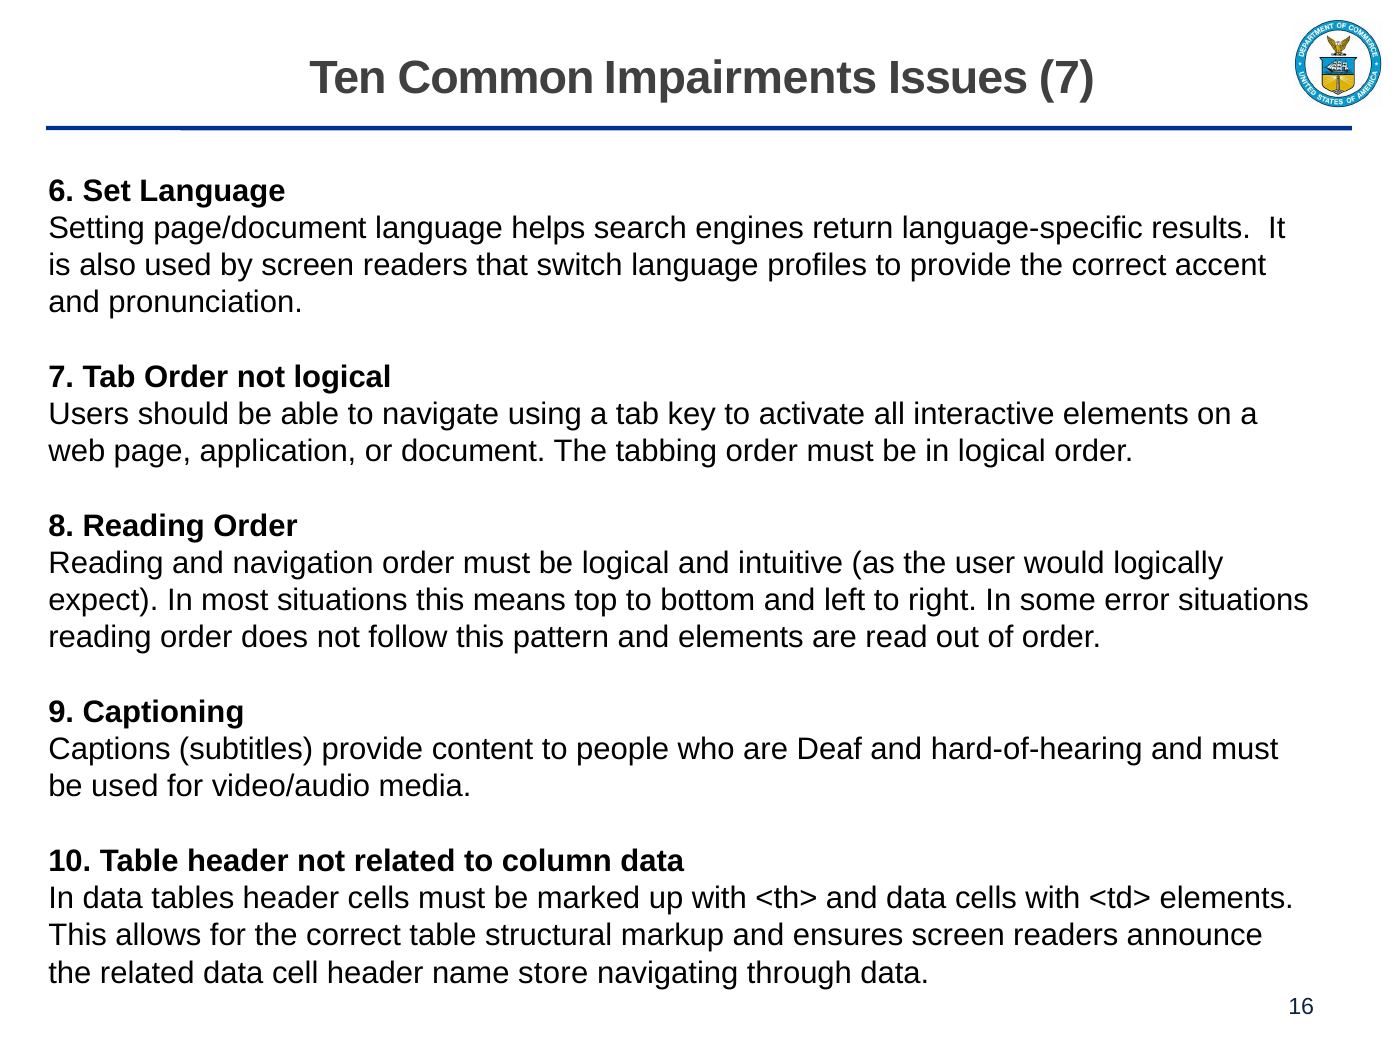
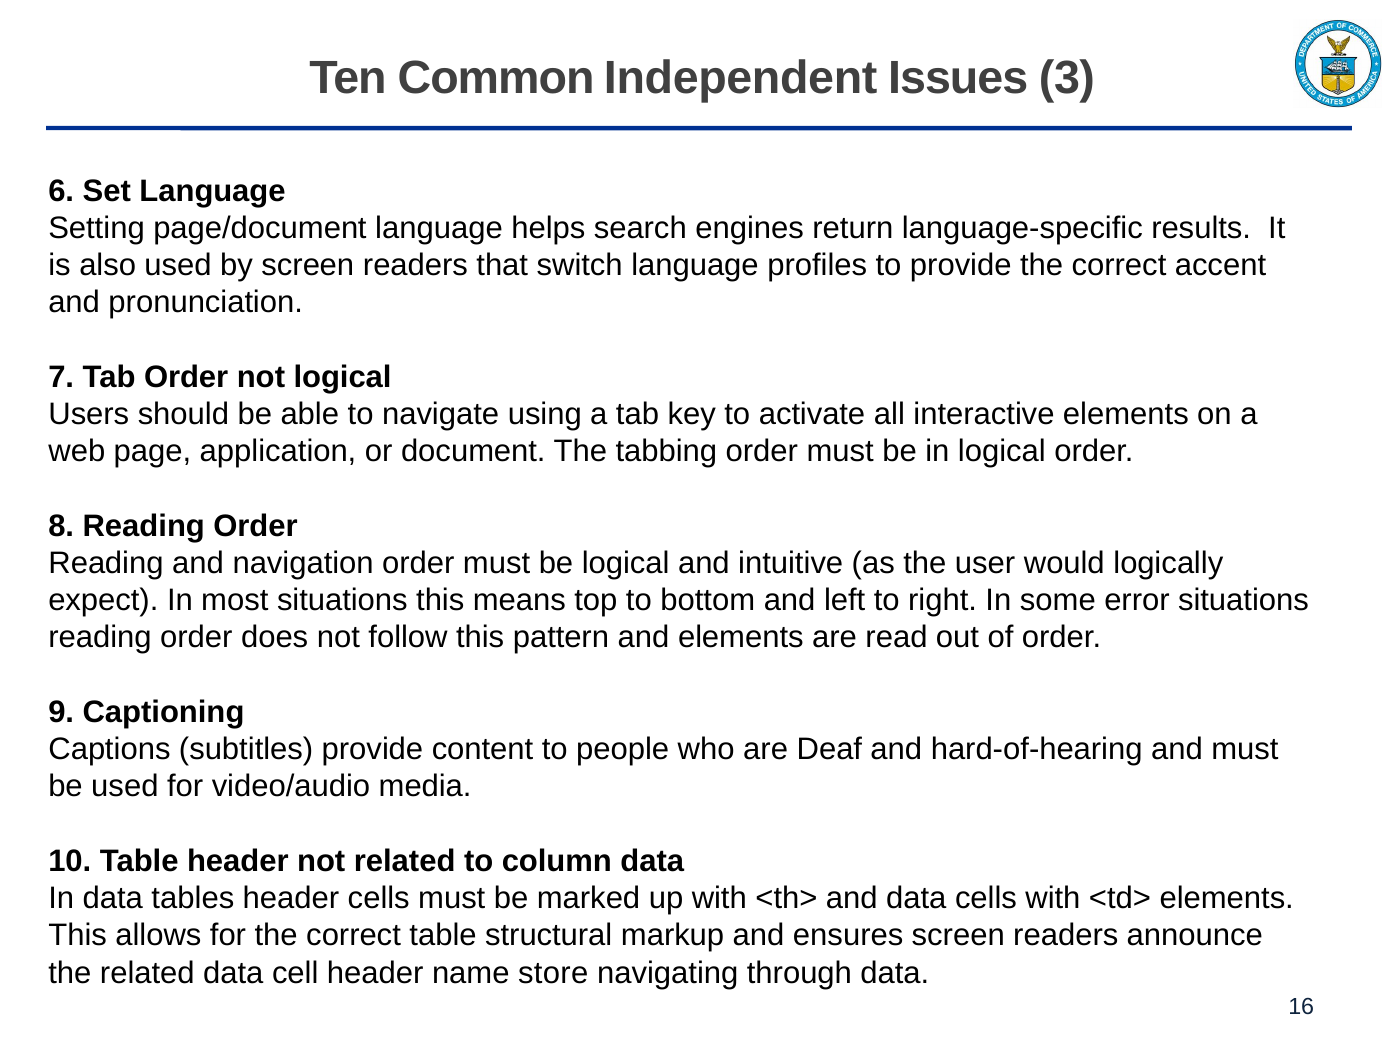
Impairments: Impairments -> Independent (741, 78)
Issues 7: 7 -> 3 (1067, 78)
